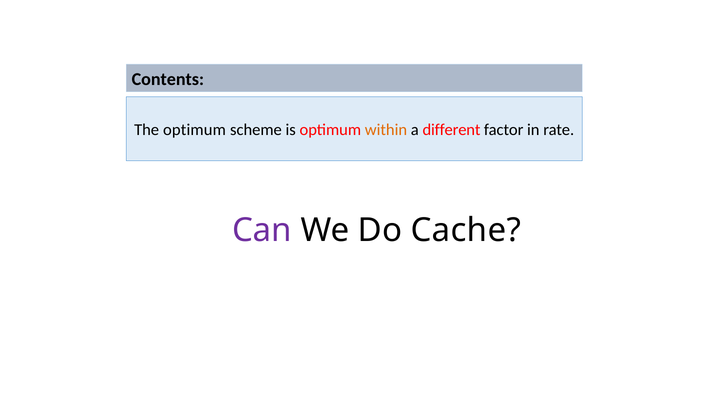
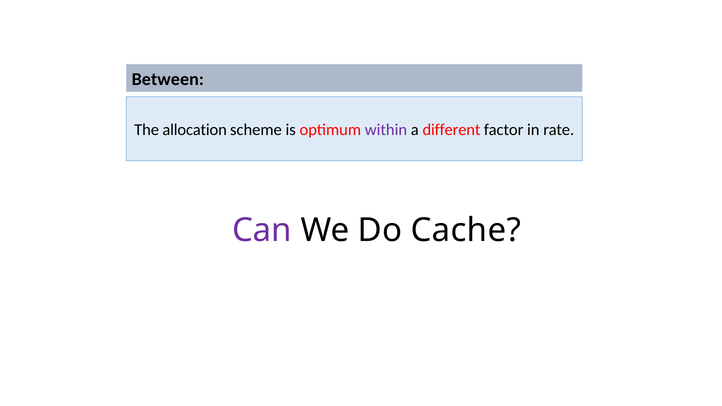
Contents: Contents -> Between (168, 79)
The optimum: optimum -> allocation (195, 130)
within colour: orange -> purple (386, 130)
